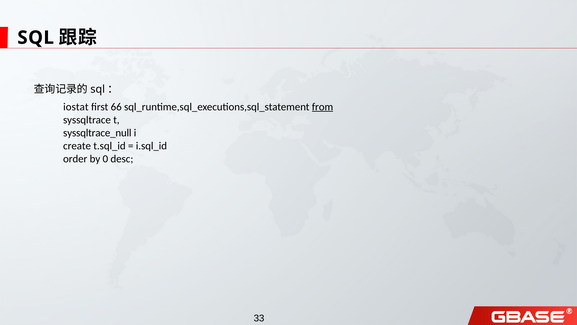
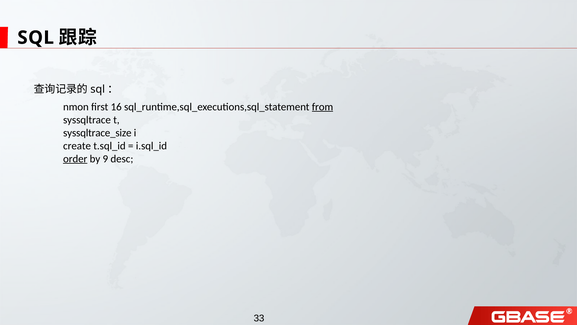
iostat: iostat -> nmon (76, 107)
66: 66 -> 16 (116, 107)
syssqltrace_null: syssqltrace_null -> syssqltrace_size (97, 133)
order underline: none -> present (75, 159)
0: 0 -> 9 (105, 159)
